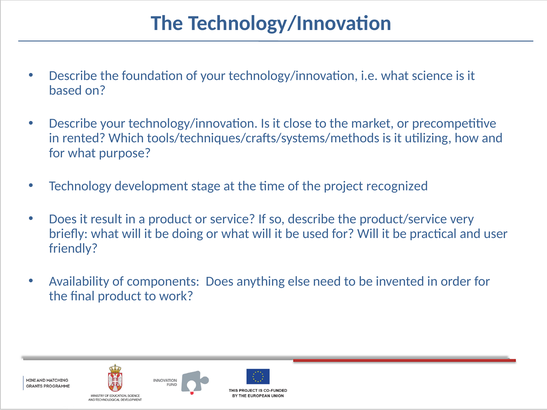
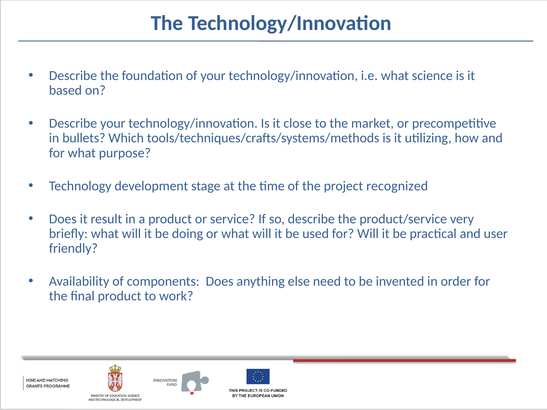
rented: rented -> bullets (84, 138)
